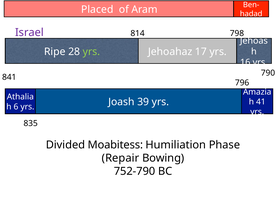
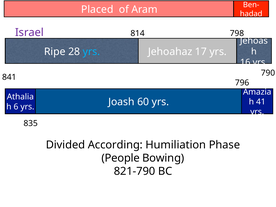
yrs colour: light green -> light blue (91, 52)
39: 39 -> 60 (143, 102)
Moabitess: Moabitess -> According (115, 145)
Repair: Repair -> People (121, 158)
752-790: 752-790 -> 821-790 (135, 171)
